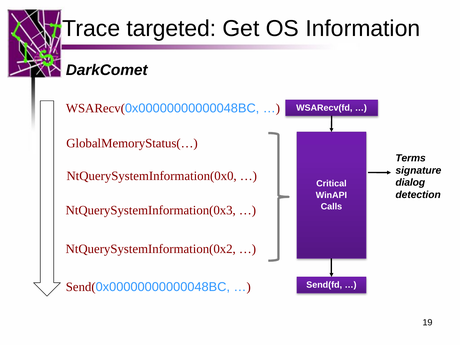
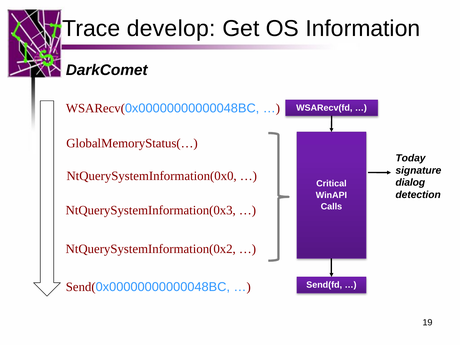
targeted: targeted -> develop (171, 29)
Terms: Terms -> Today (411, 158)
